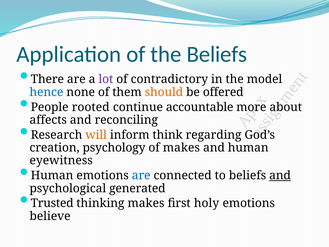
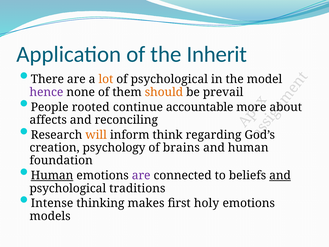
the Beliefs: Beliefs -> Inherit (217, 54)
lot colour: purple -> orange (106, 79)
of contradictory: contradictory -> psychological (169, 79)
hence colour: blue -> purple (46, 92)
offered: offered -> prevail (223, 92)
of makes: makes -> brains (181, 148)
eyewitness: eyewitness -> foundation (61, 160)
Human underline: none -> present (52, 175)
are colour: blue -> purple (141, 175)
generated: generated -> traditions (137, 188)
Trusted: Trusted -> Intense (52, 203)
believe: believe -> models (50, 216)
